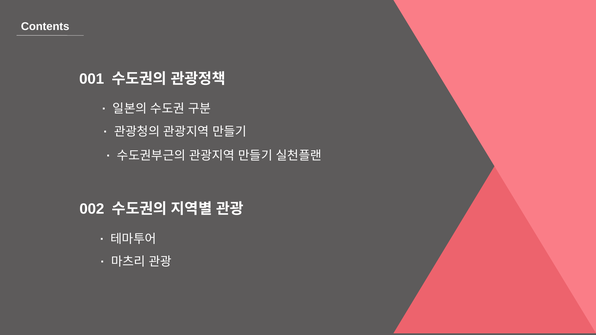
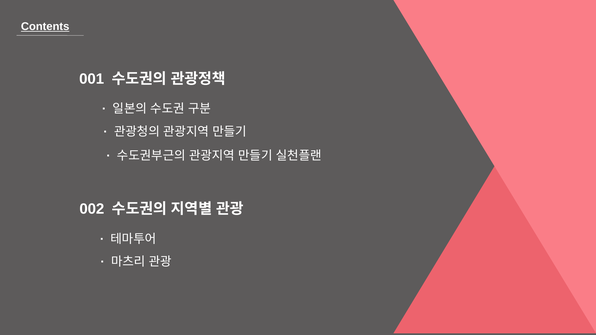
Contents underline: none -> present (45, 27)
